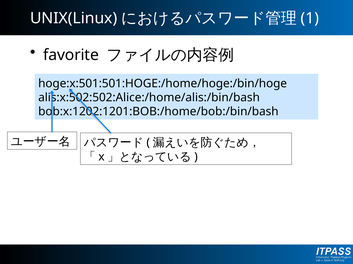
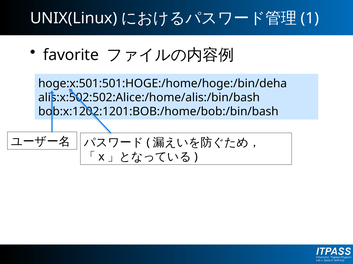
hoge:x:501:501:HOGE:/home/hoge:/bin/hoge: hoge:x:501:501:HOGE:/home/hoge:/bin/hoge -> hoge:x:501:501:HOGE:/home/hoge:/bin/deha (163, 84)
